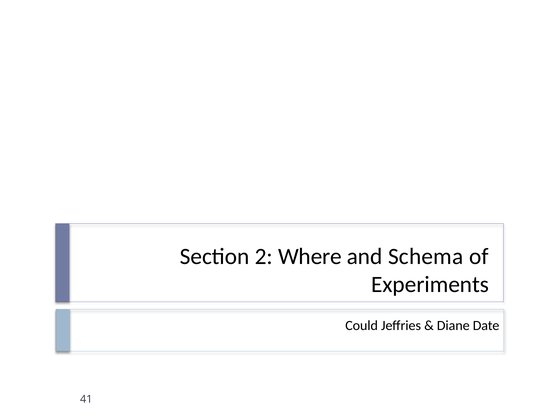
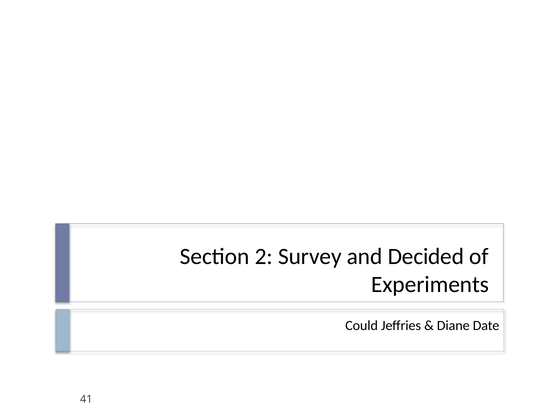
Where: Where -> Survey (310, 256)
Schema: Schema -> Decided (426, 256)
